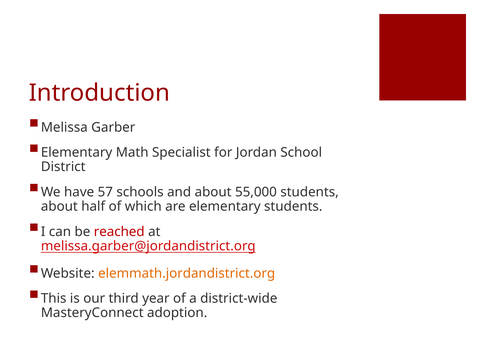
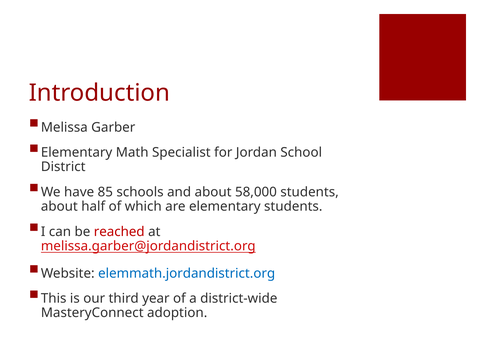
57: 57 -> 85 (105, 193)
55,000: 55,000 -> 58,000 (256, 193)
elemmath.jordandistrict.org colour: orange -> blue (187, 274)
